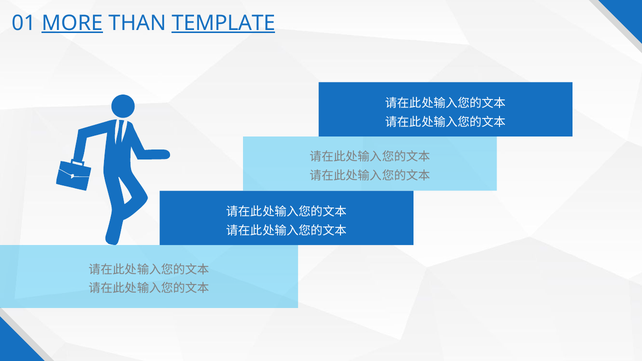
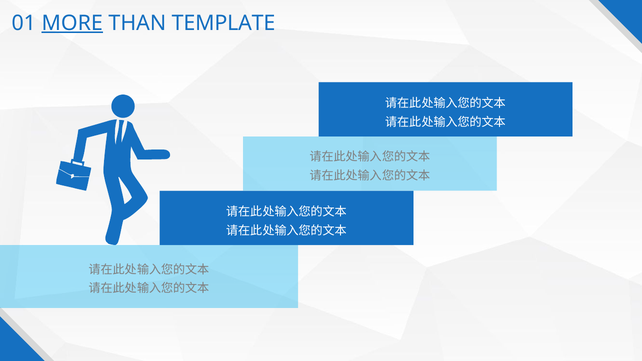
TEMPLATE underline: present -> none (224, 23)
